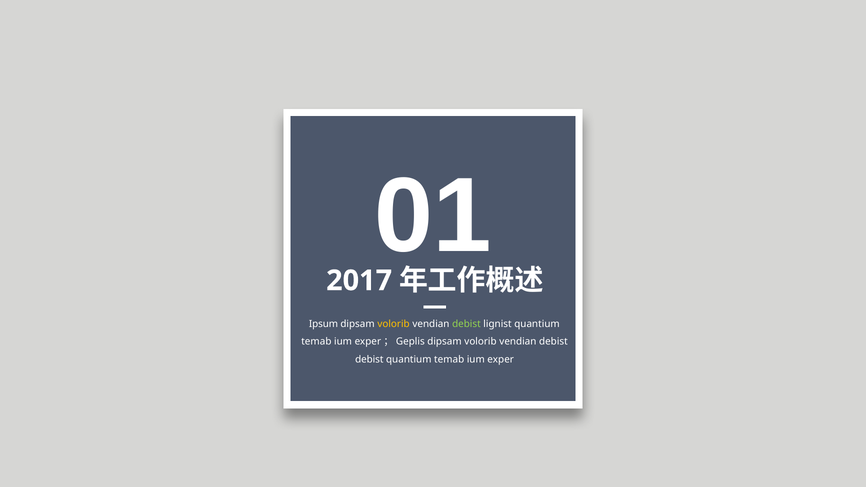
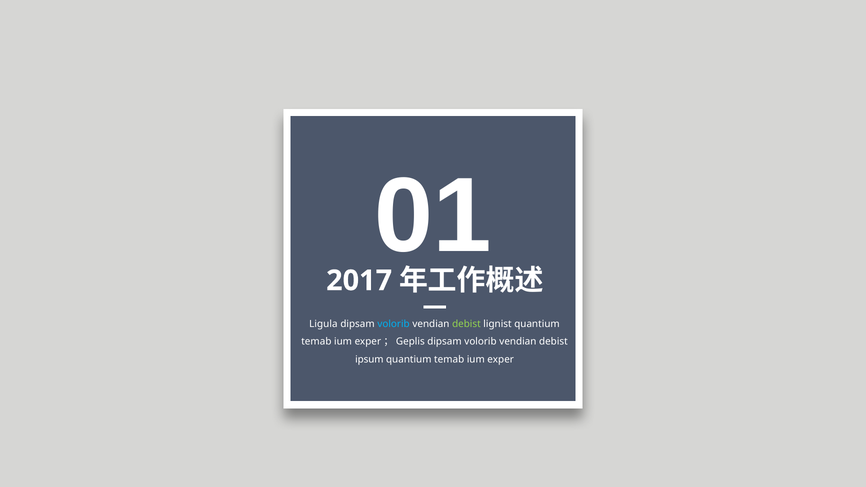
Ipsum: Ipsum -> Ligula (323, 324)
volorib colour: yellow -> light blue (394, 324)
debist: debist -> ipsum (369, 360)
